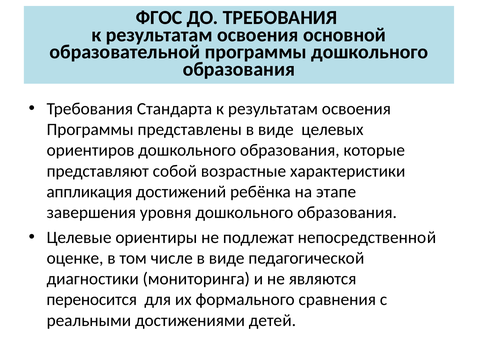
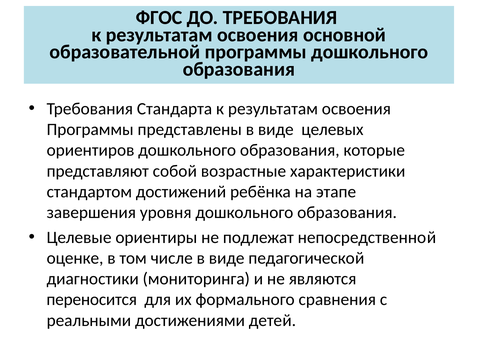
аппликация: аппликация -> стандартом (89, 191)
